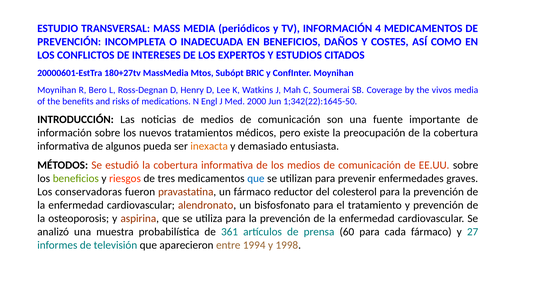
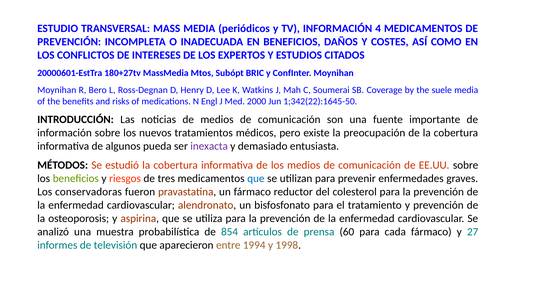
vivos: vivos -> suele (442, 90)
inexacta colour: orange -> purple (209, 146)
361: 361 -> 854 (230, 232)
